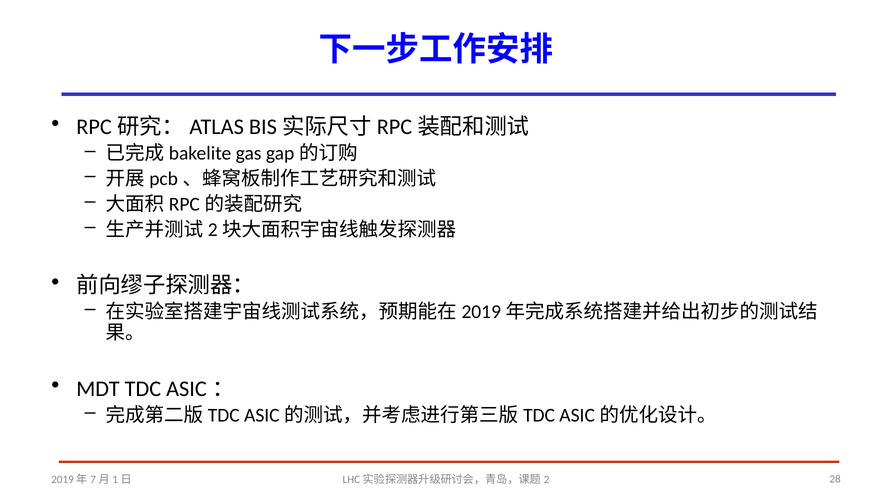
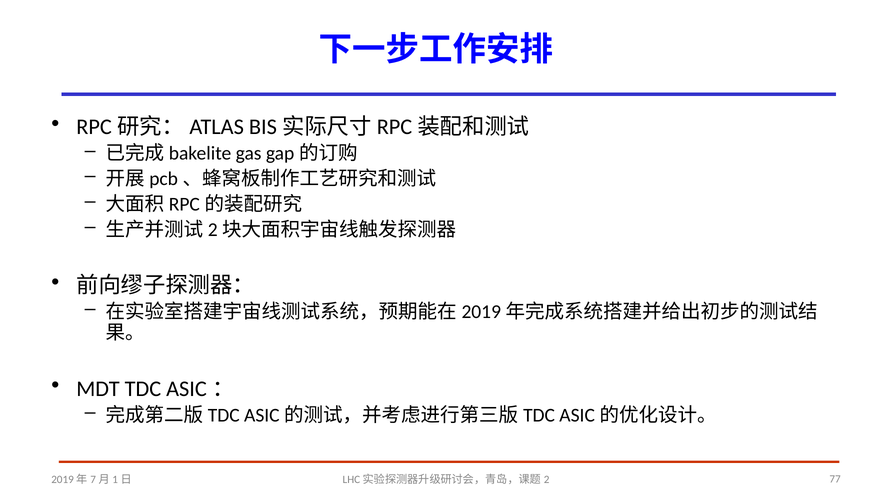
28: 28 -> 77 (835, 479)
